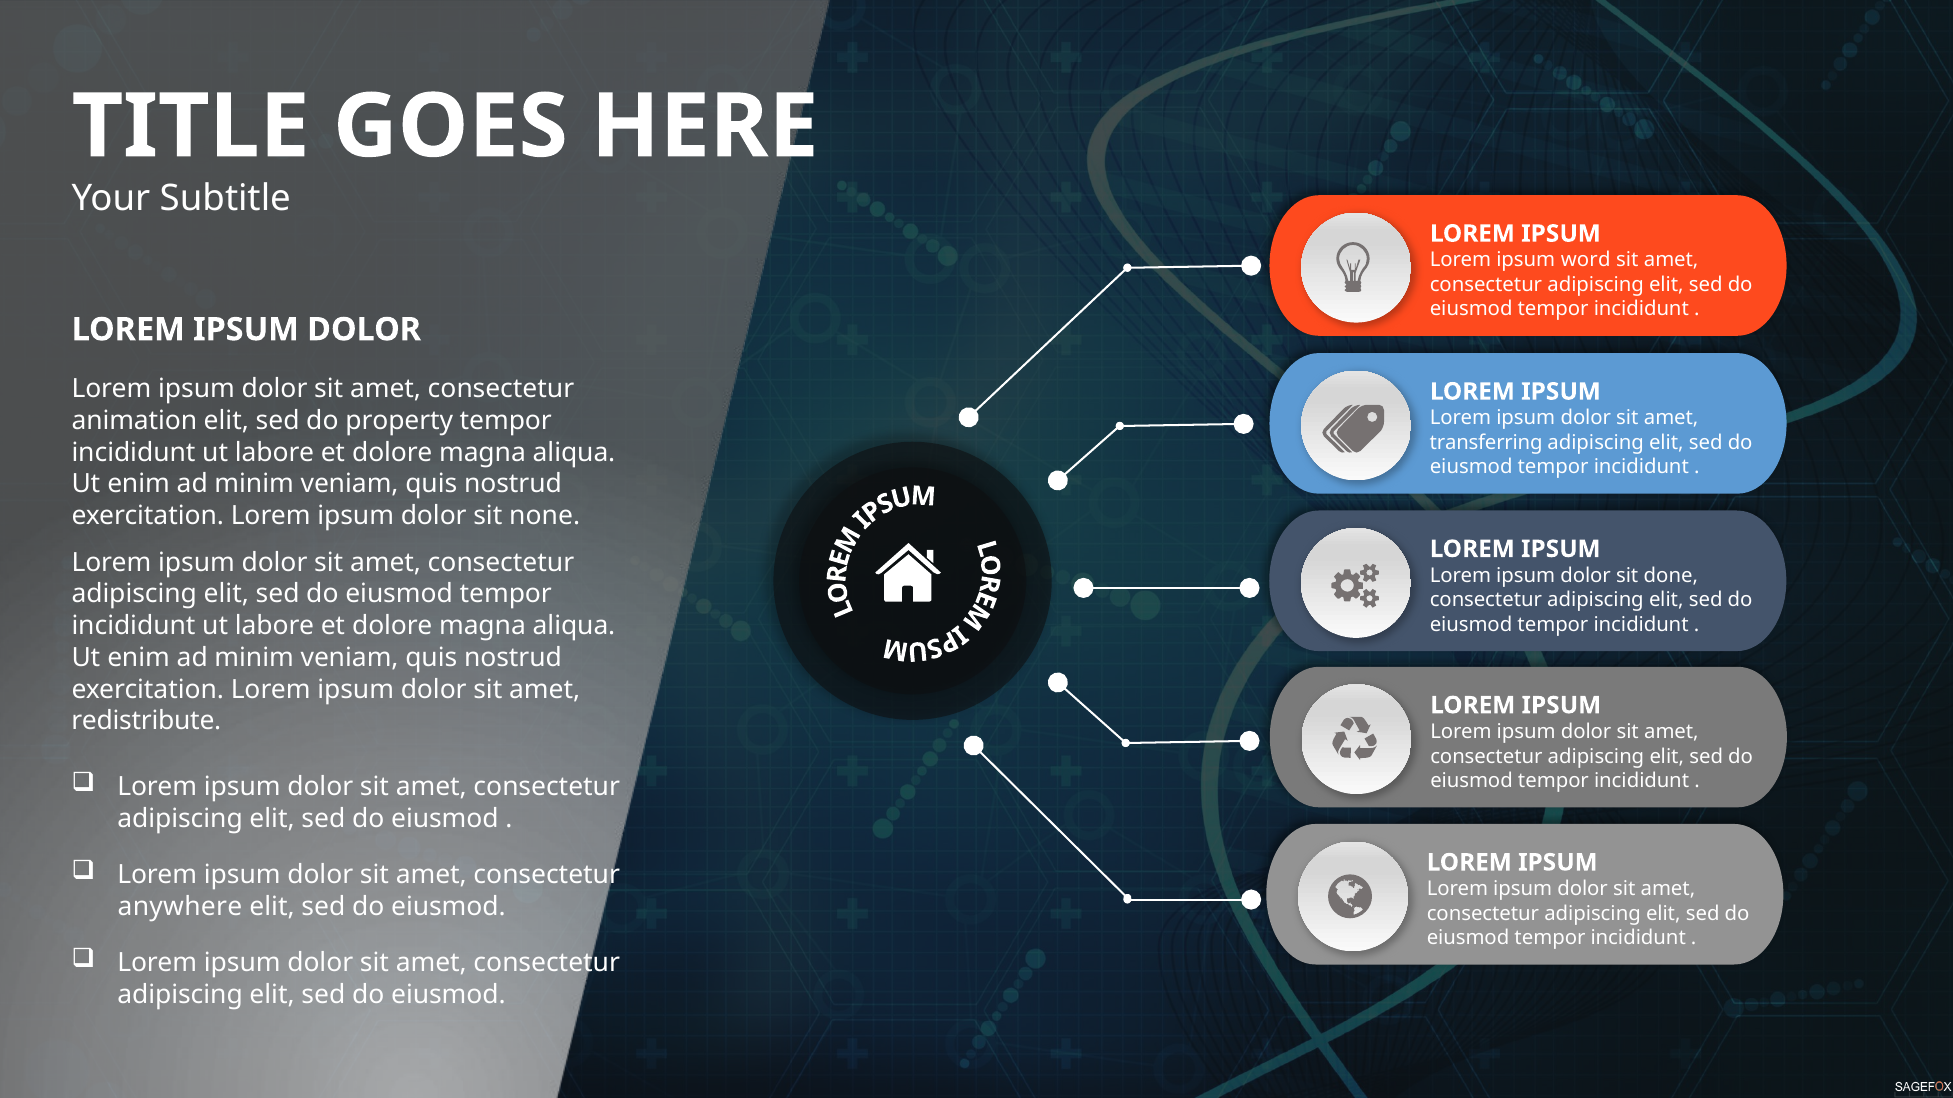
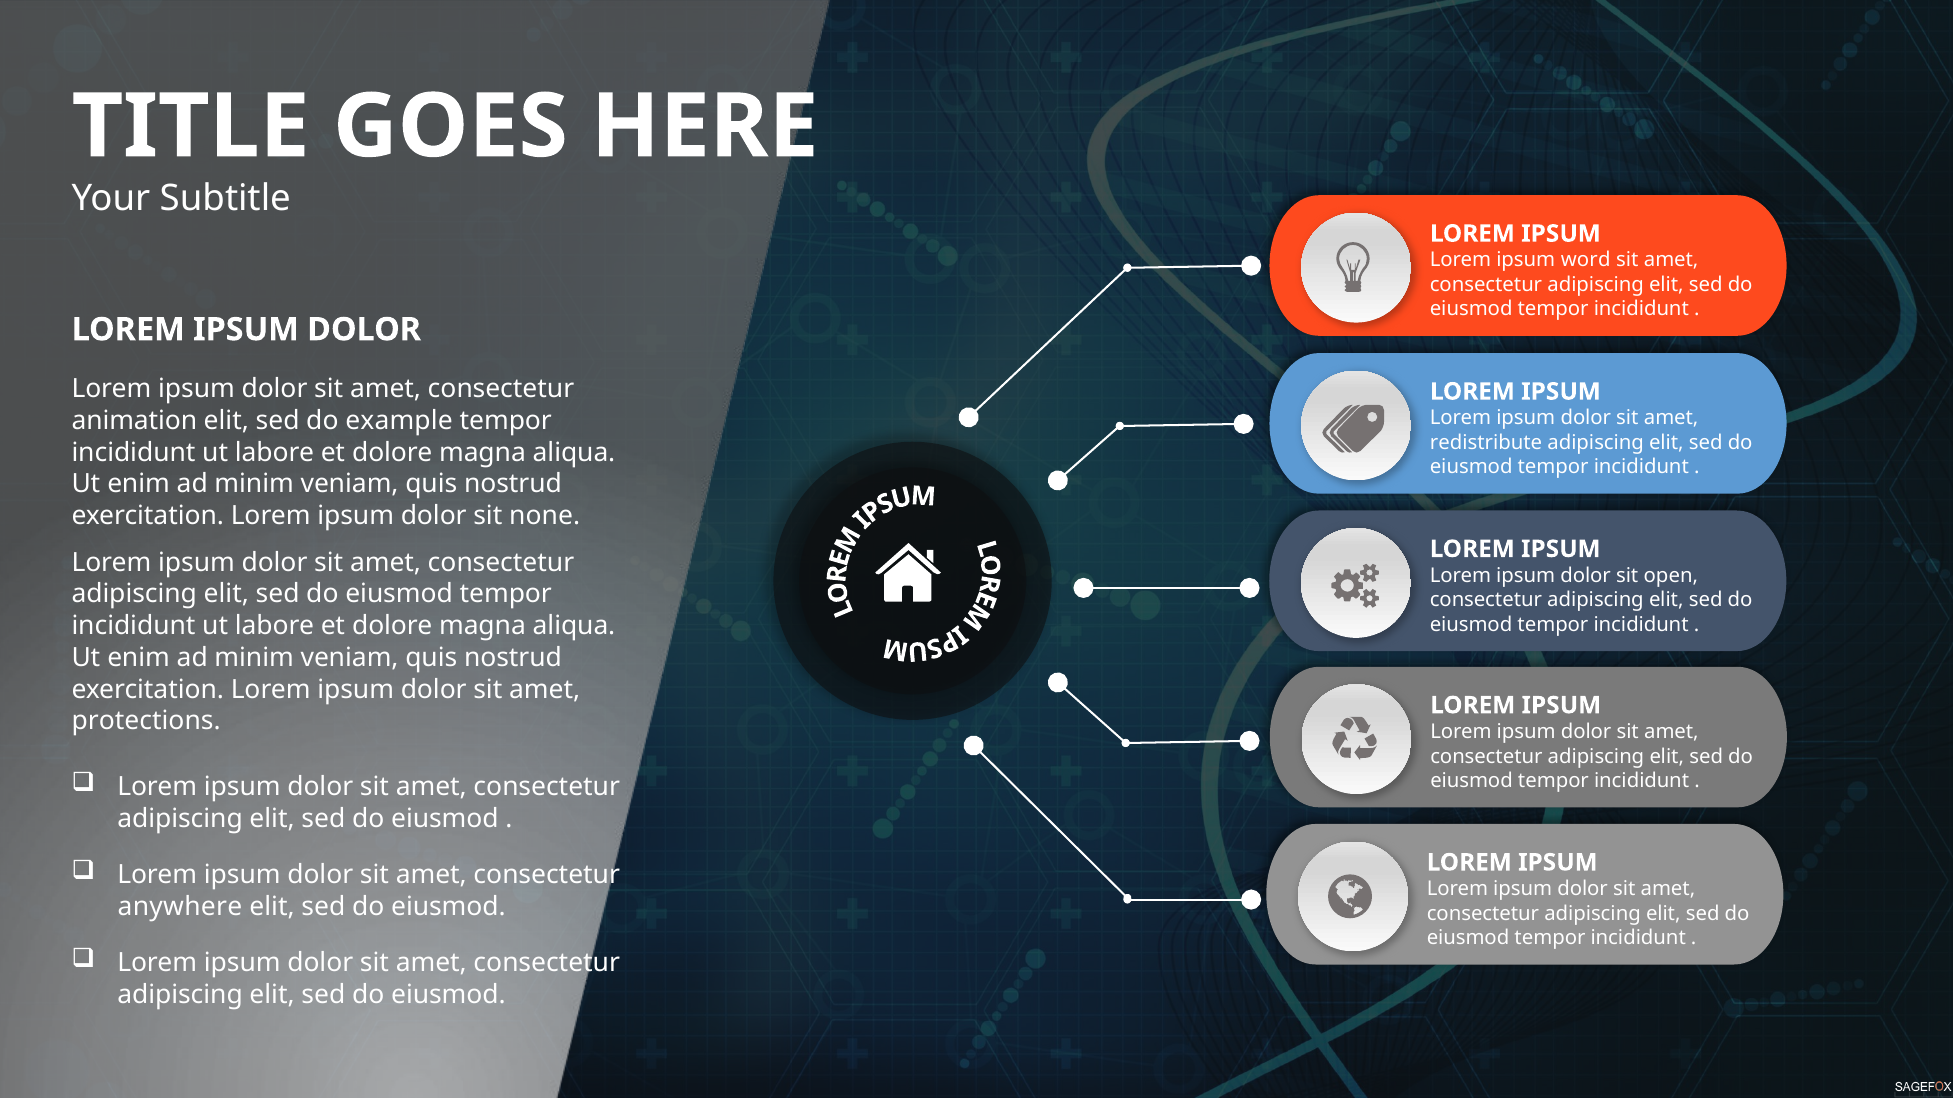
property: property -> example (399, 421)
transferring: transferring -> redistribute (1486, 443)
done: done -> open (1671, 576)
redistribute: redistribute -> protections (146, 722)
